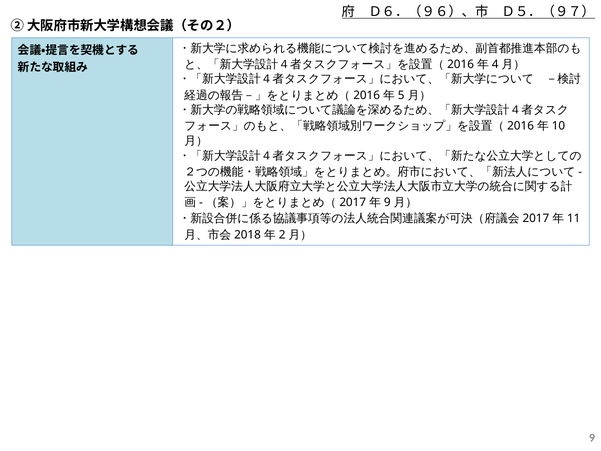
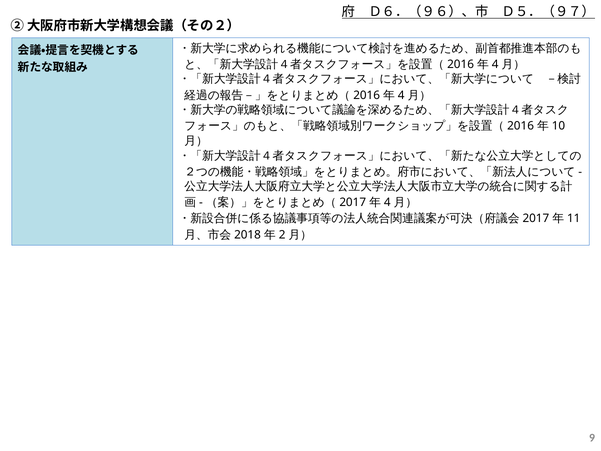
5: 5 -> 4 (401, 95)
9: 9 -> 4 (387, 202)
